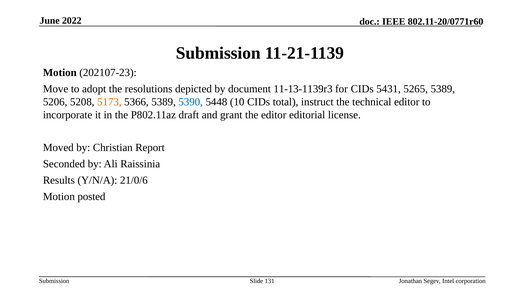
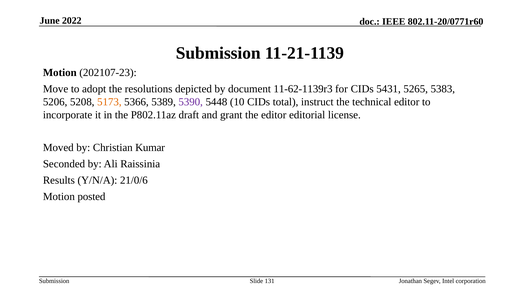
11-13-1139r3: 11-13-1139r3 -> 11-62-1139r3 (303, 89)
5265 5389: 5389 -> 5383 (443, 89)
5390 colour: blue -> purple (191, 102)
Report: Report -> Kumar (150, 147)
